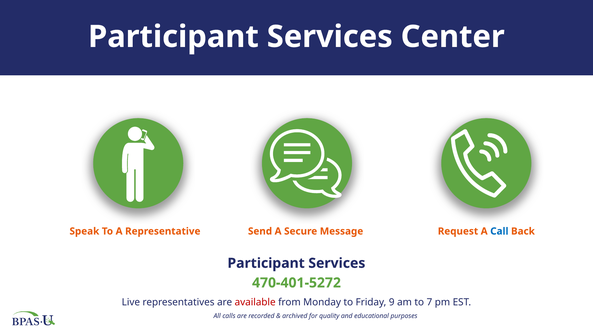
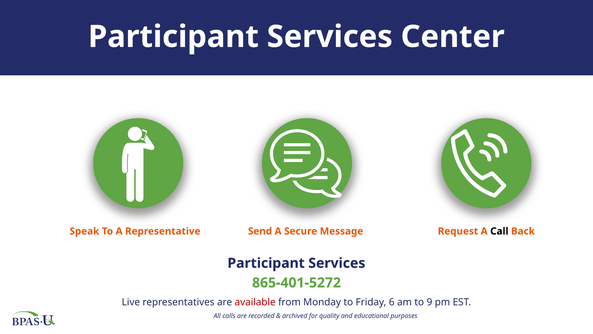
Call colour: blue -> black (499, 231)
470-401-5272: 470-401-5272 -> 865-401-5272 (296, 282)
9: 9 -> 6 (392, 302)
7: 7 -> 9 (429, 302)
